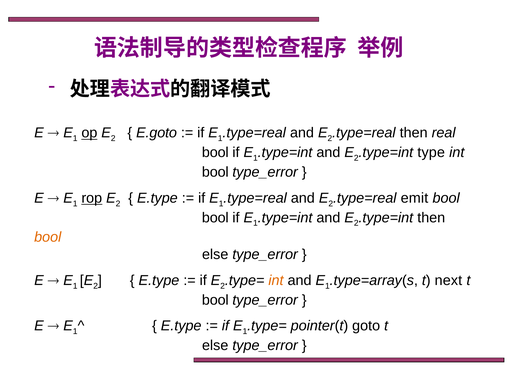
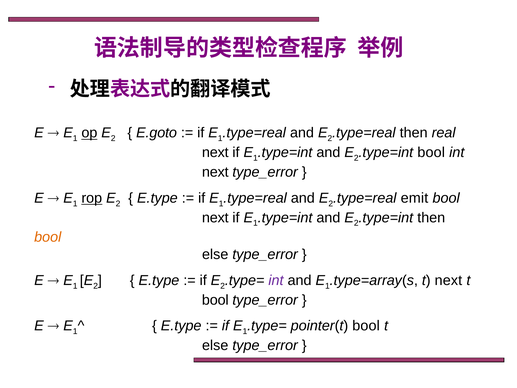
bool: bool -> next (215, 152)
type: type -> bool (431, 152)
bool: bool -> next (215, 172)
bool: bool -> next (215, 217)
int colour: orange -> purple (276, 280)
pointer(t goto: goto -> bool (366, 326)
